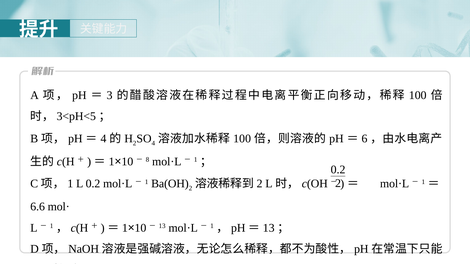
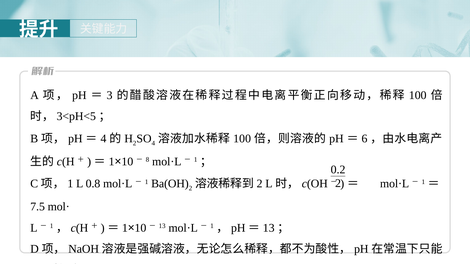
L 0.2: 0.2 -> 0.8 (93, 184)
6.6: 6.6 -> 7.5 (38, 207)
